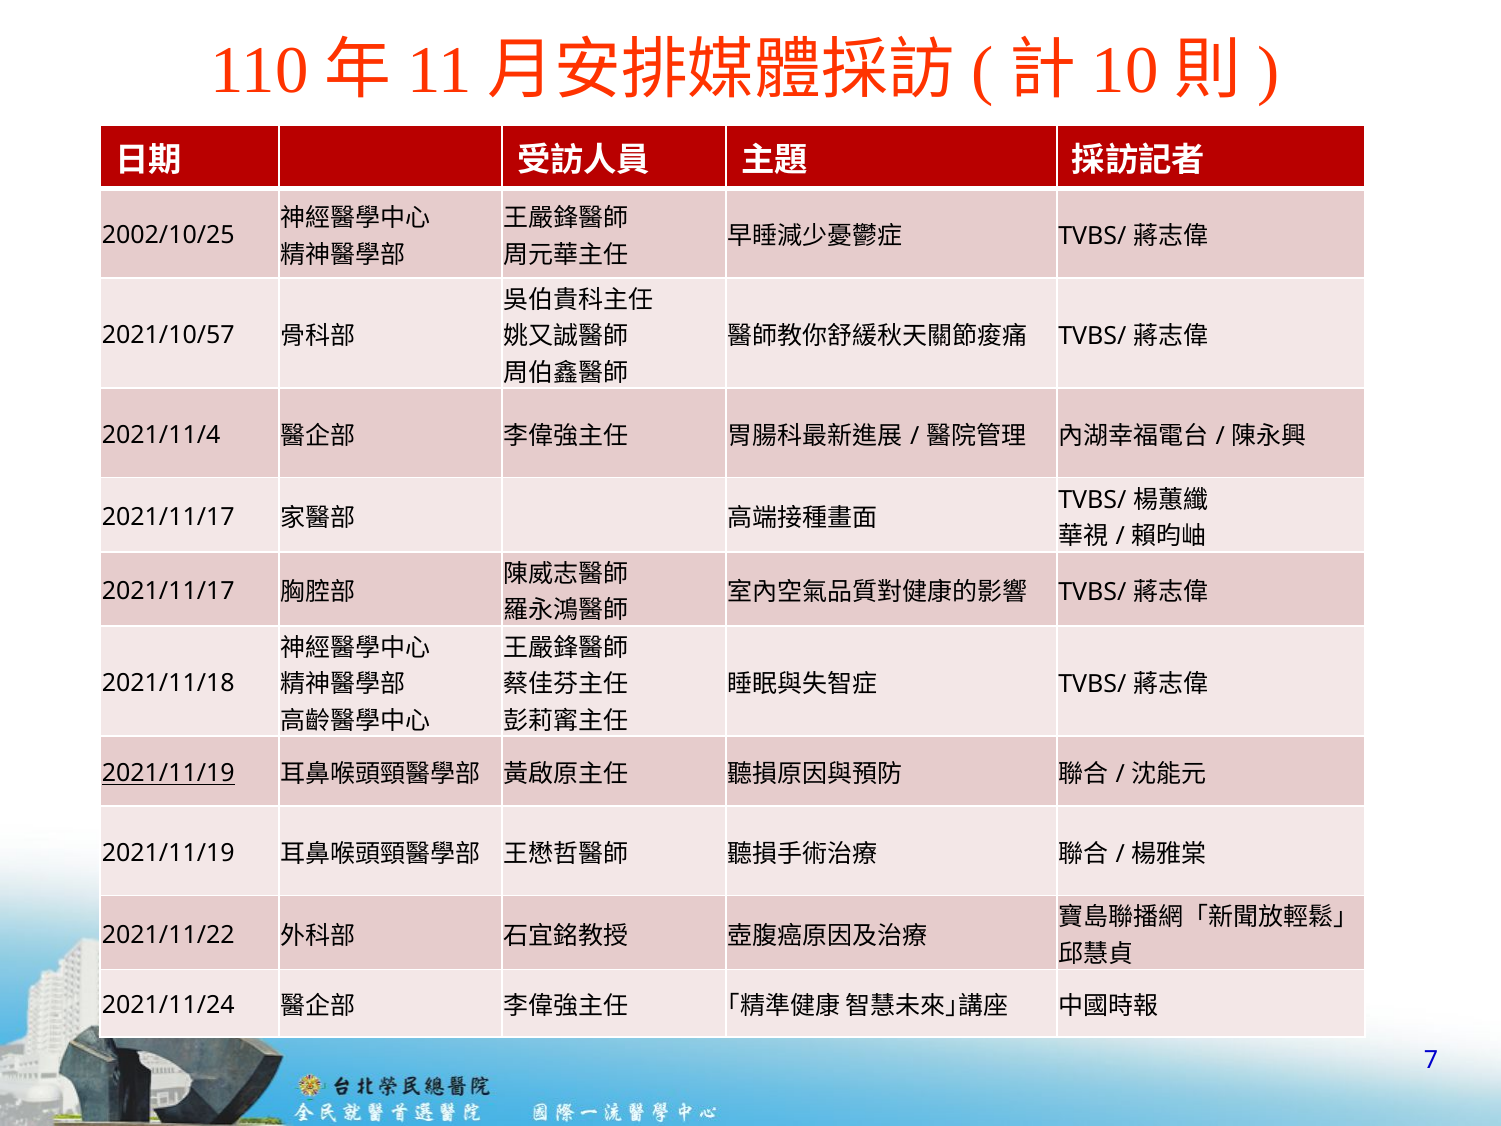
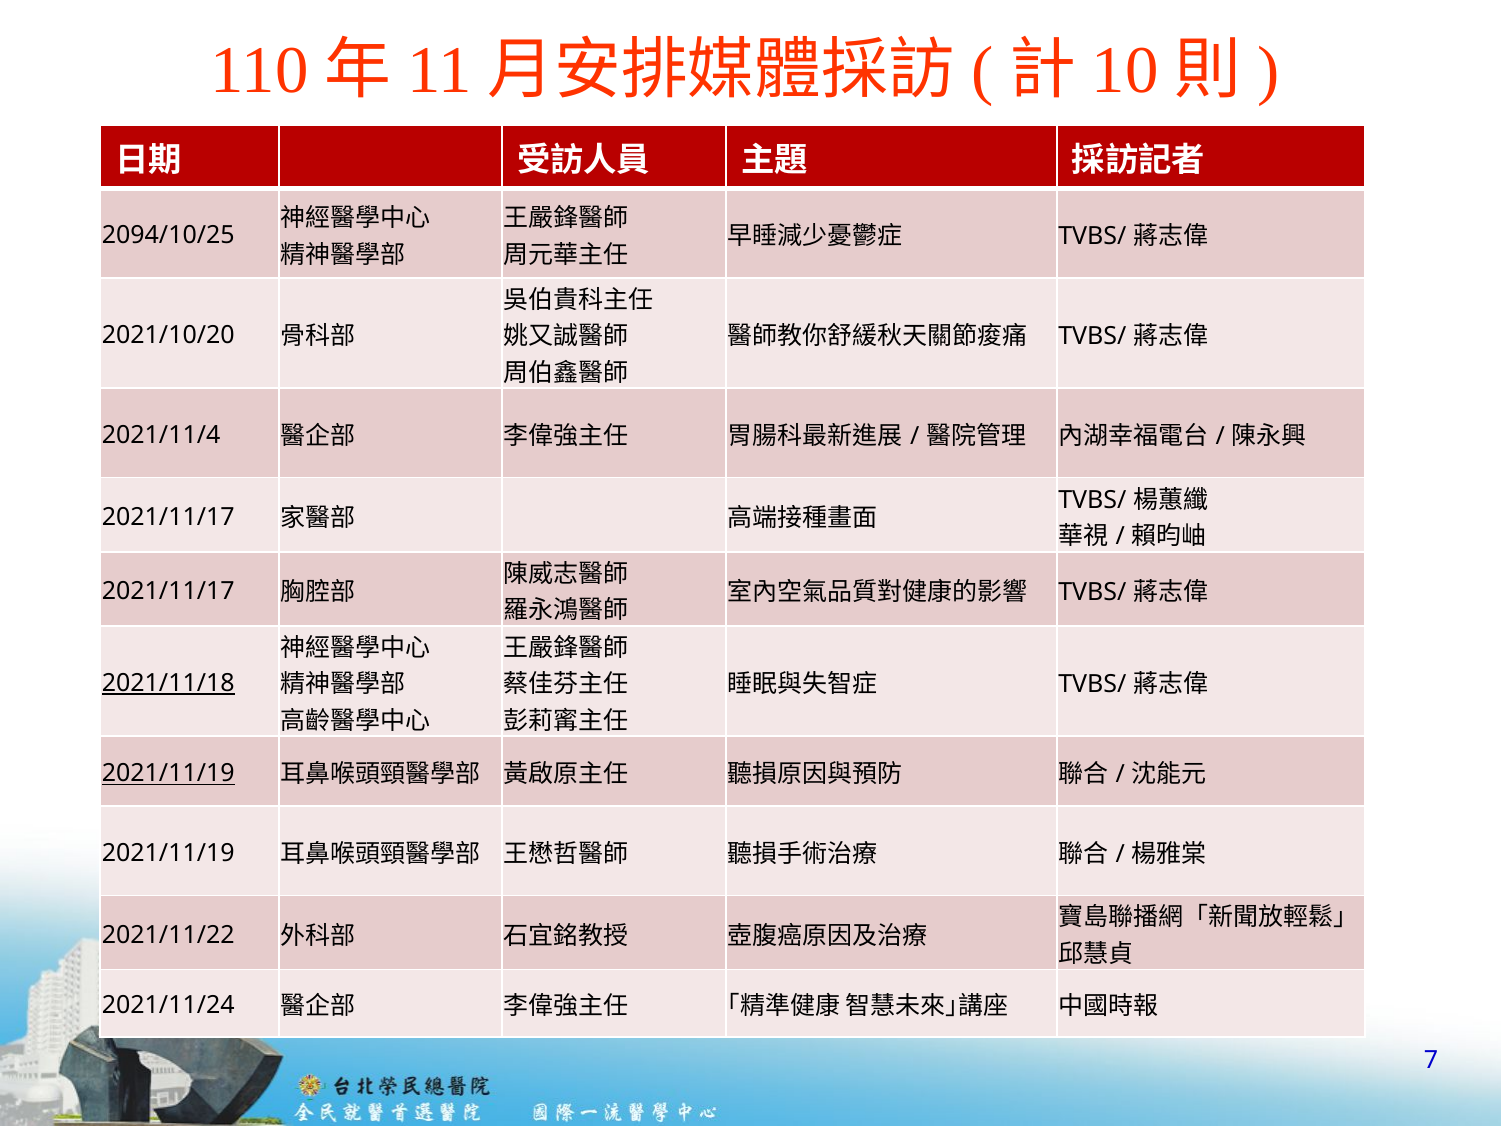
2002/10/25: 2002/10/25 -> 2094/10/25 (168, 235)
2021/10/57: 2021/10/57 -> 2021/10/20 (168, 335)
2021/11/18 underline: none -> present (168, 683)
